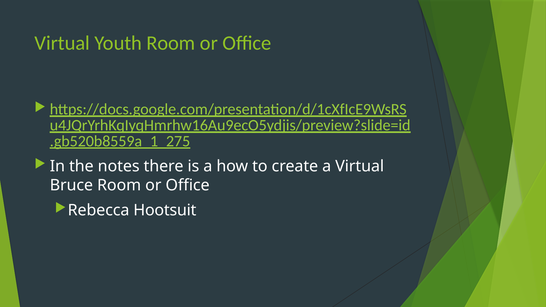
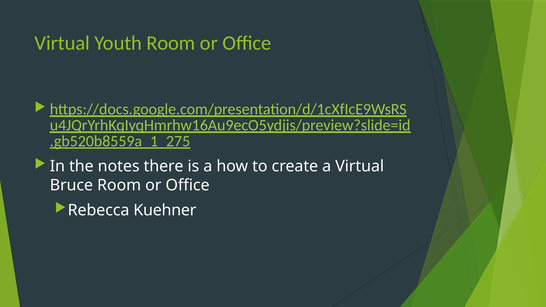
Hootsuit: Hootsuit -> Kuehner (165, 210)
